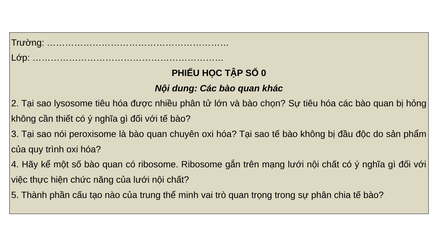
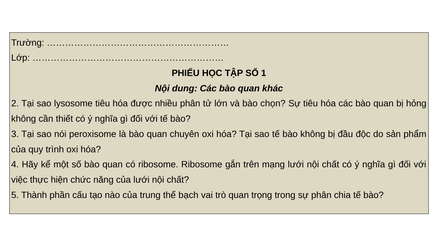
0: 0 -> 1 (264, 73)
minh: minh -> bạch (188, 195)
